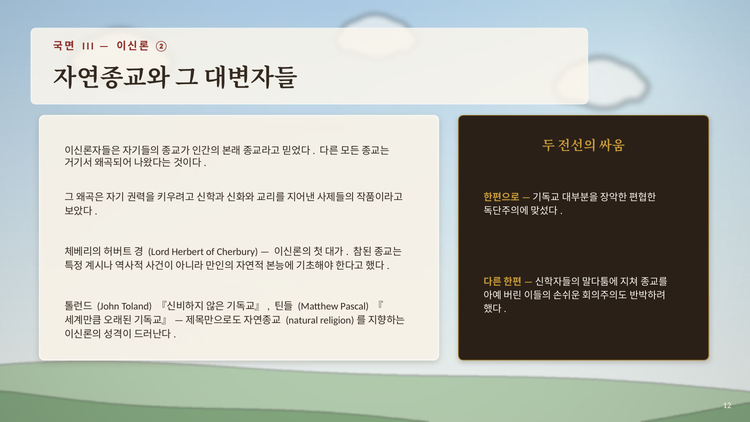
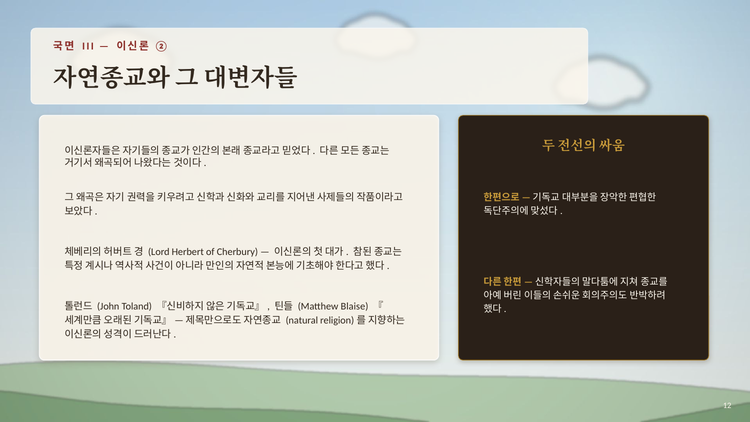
Pascal: Pascal -> Blaise (355, 306)
